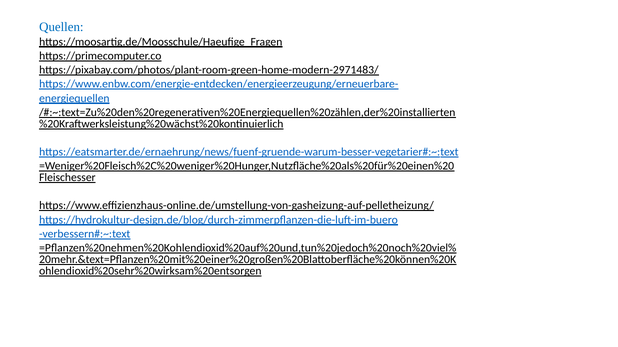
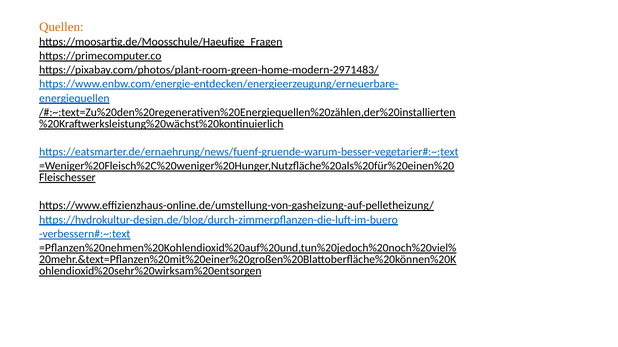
Quellen colour: blue -> orange (61, 27)
